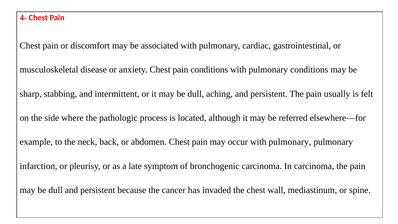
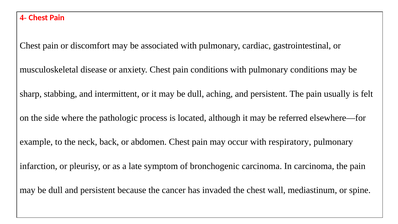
occur with pulmonary: pulmonary -> respiratory (290, 142)
